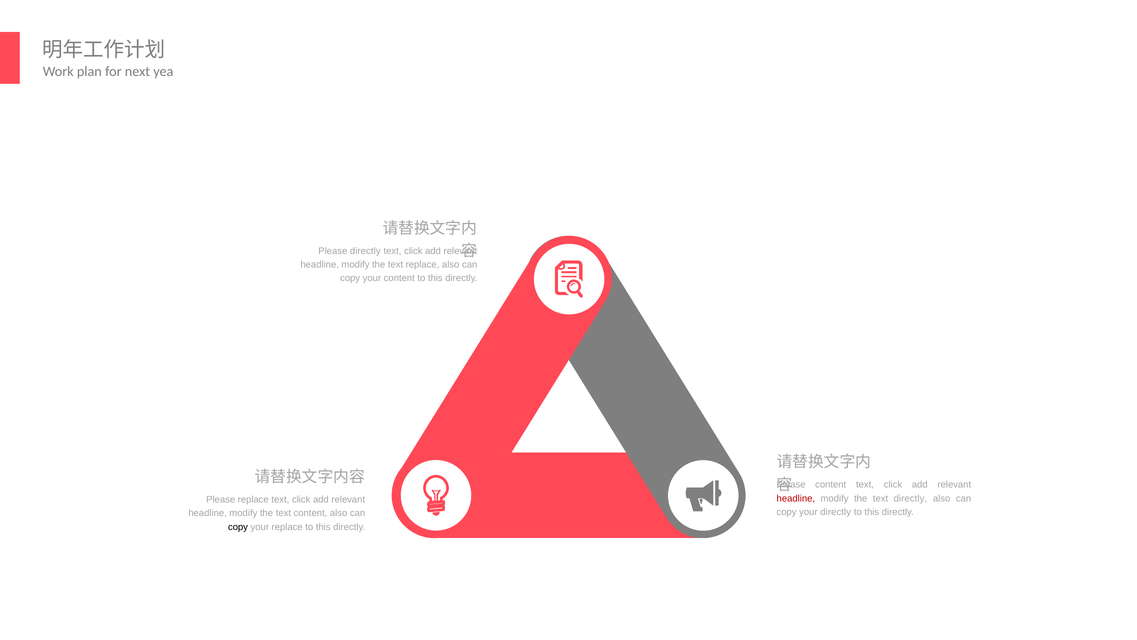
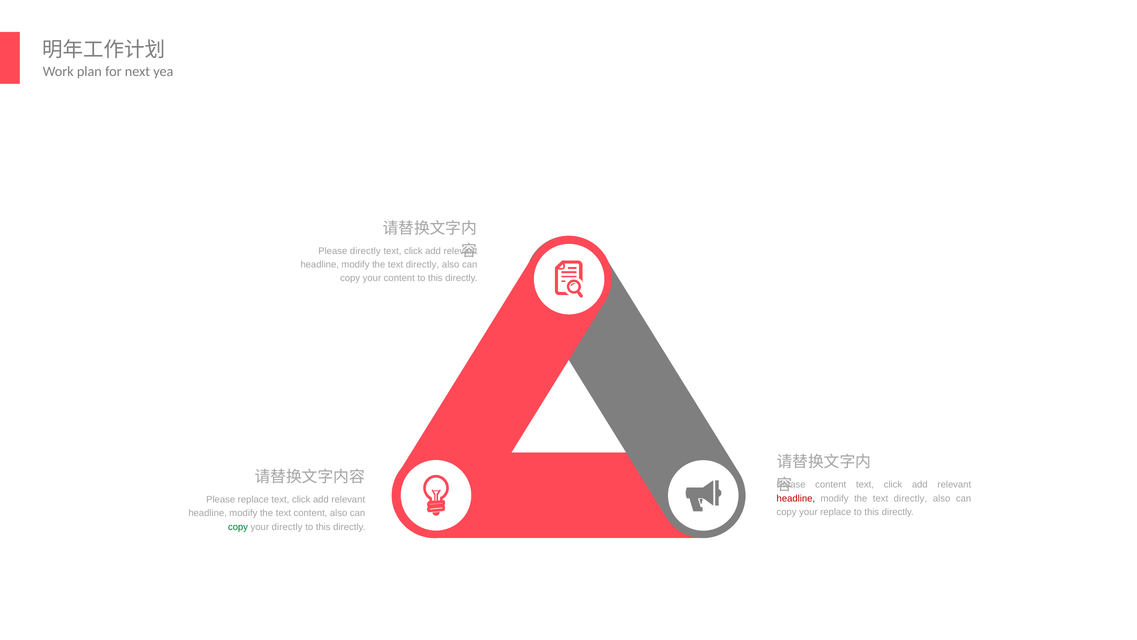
replace: replace -> directly (422, 265)
your directly: directly -> replace (836, 512)
copy colour: black -> green (238, 527)
your replace: replace -> directly (287, 527)
